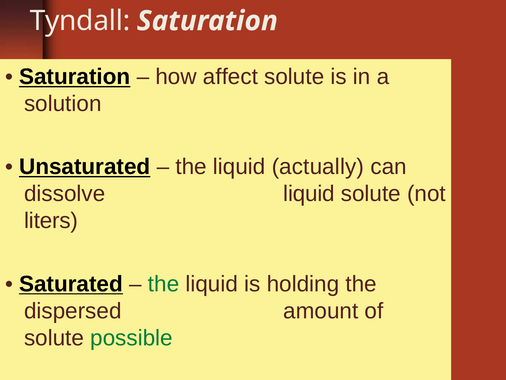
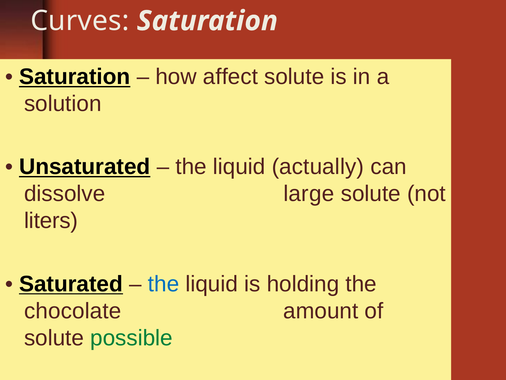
Tyndall: Tyndall -> Curves (80, 21)
dissolve liquid: liquid -> large (309, 194)
the colour: green -> blue (164, 284)
dispersed: dispersed -> chocolate (73, 311)
